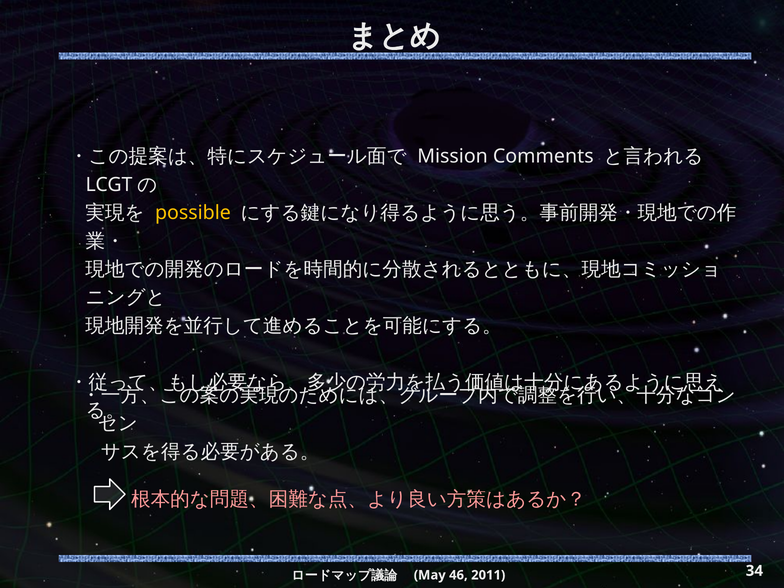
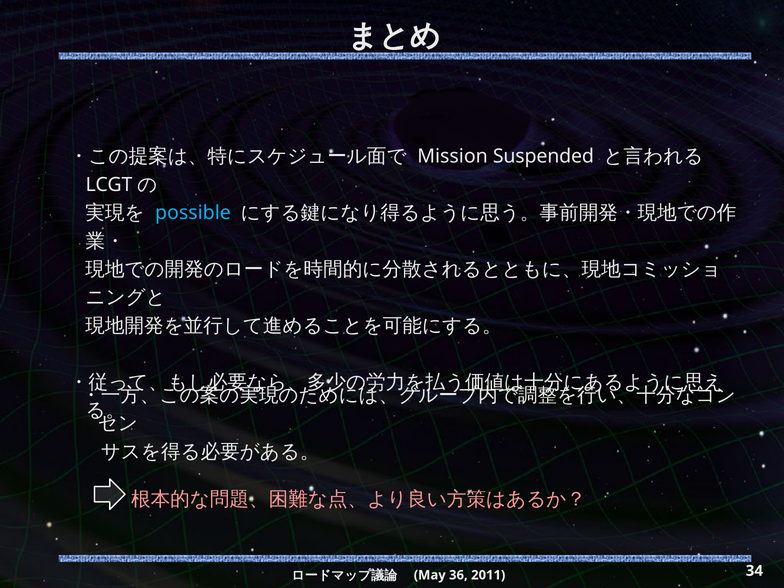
Comments: Comments -> Suspended (543, 156)
possible colour: yellow -> light blue (193, 213)
46: 46 -> 36 (458, 575)
